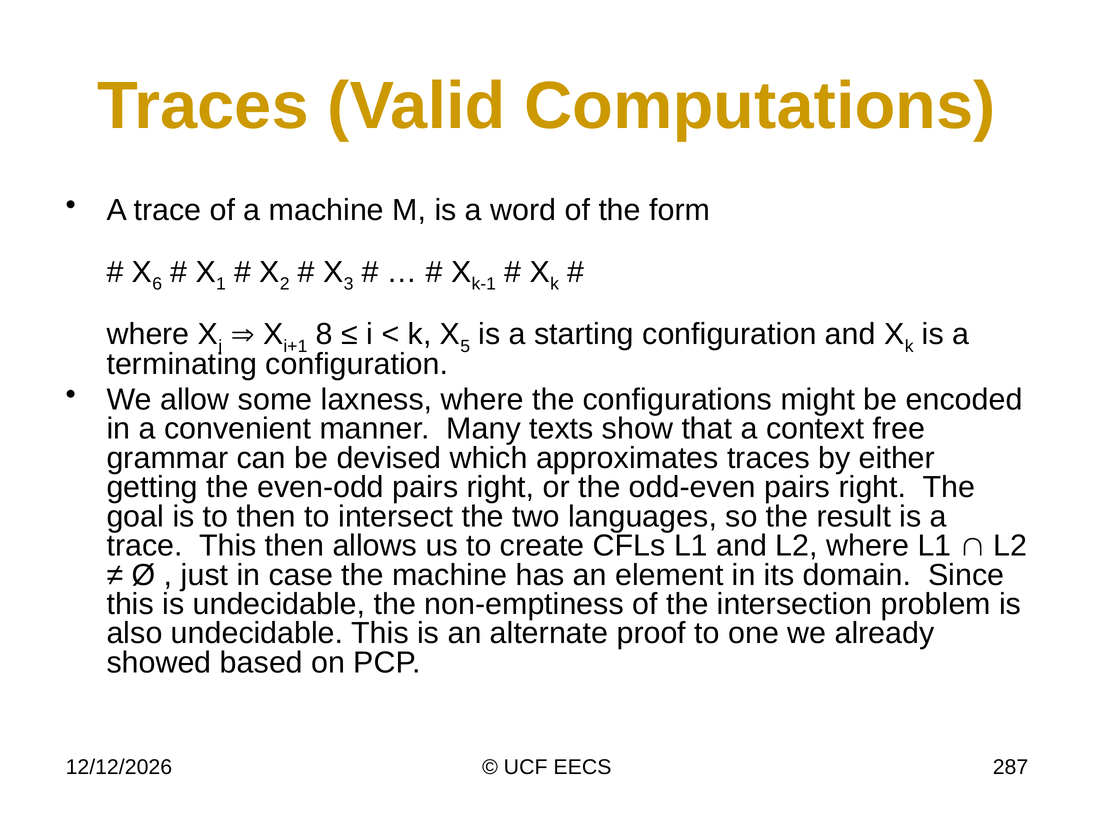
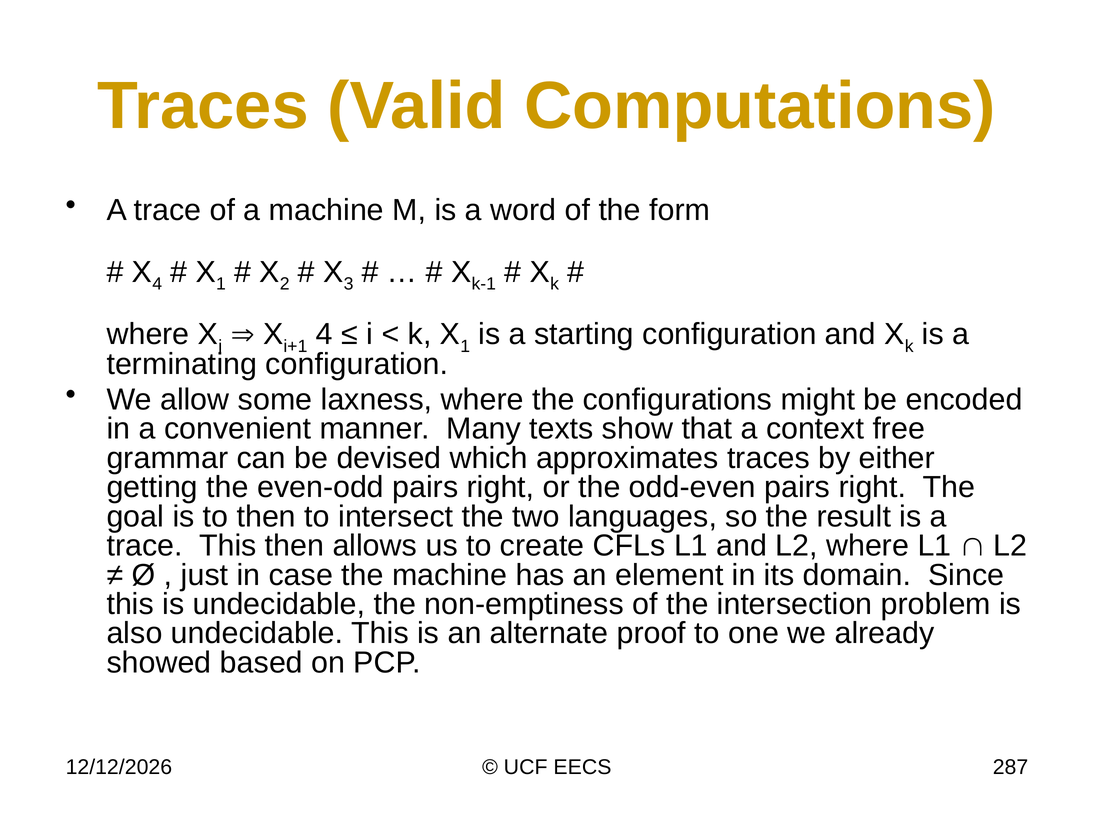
6: 6 -> 4 (157, 284)
8: 8 -> 4 (324, 334)
5: 5 -> 1 (465, 346)
